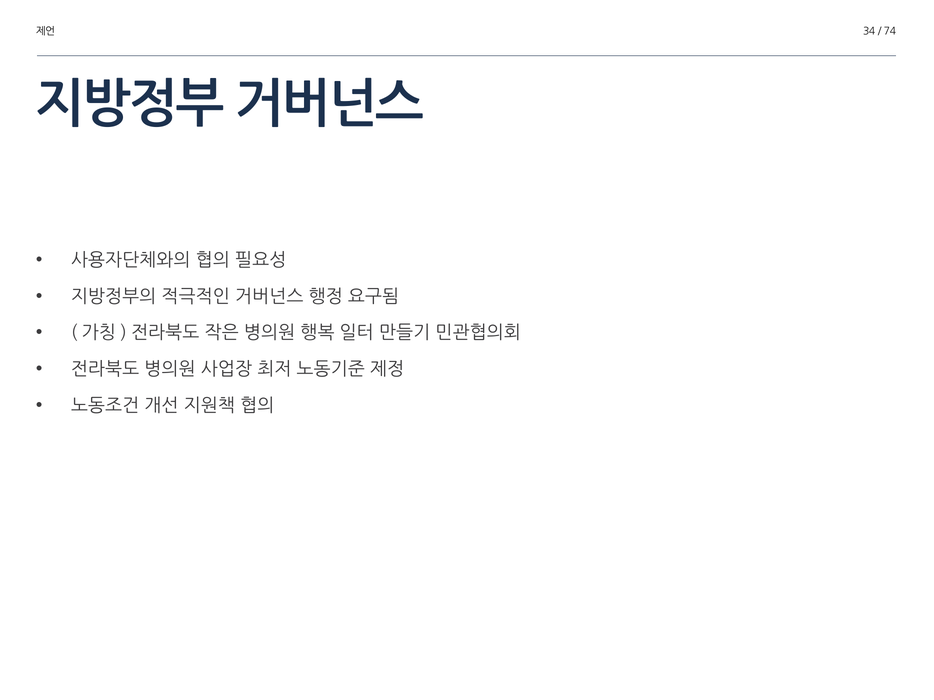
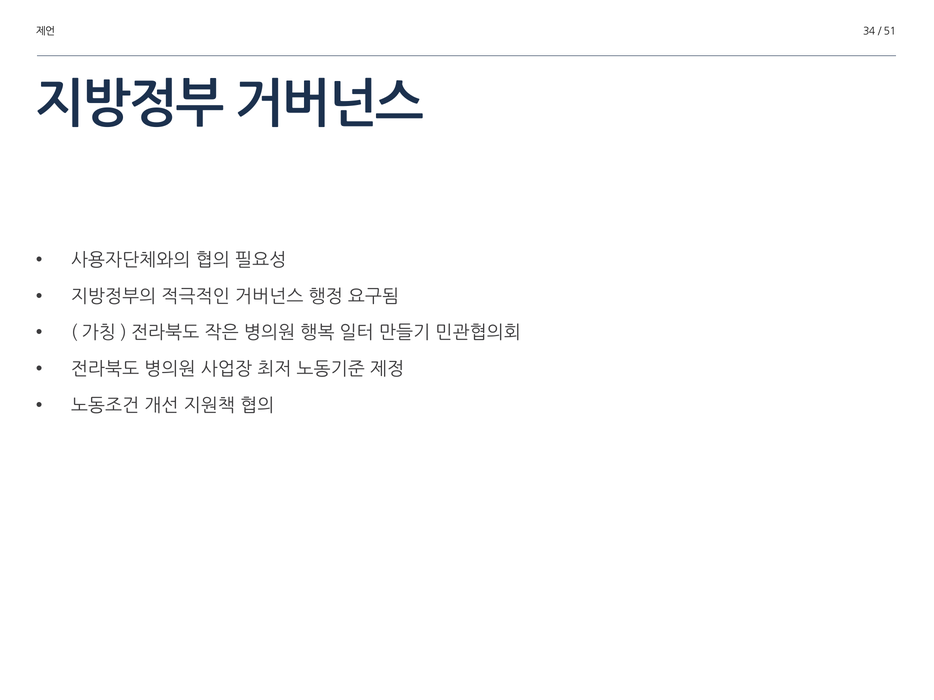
74: 74 -> 51 (890, 31)
